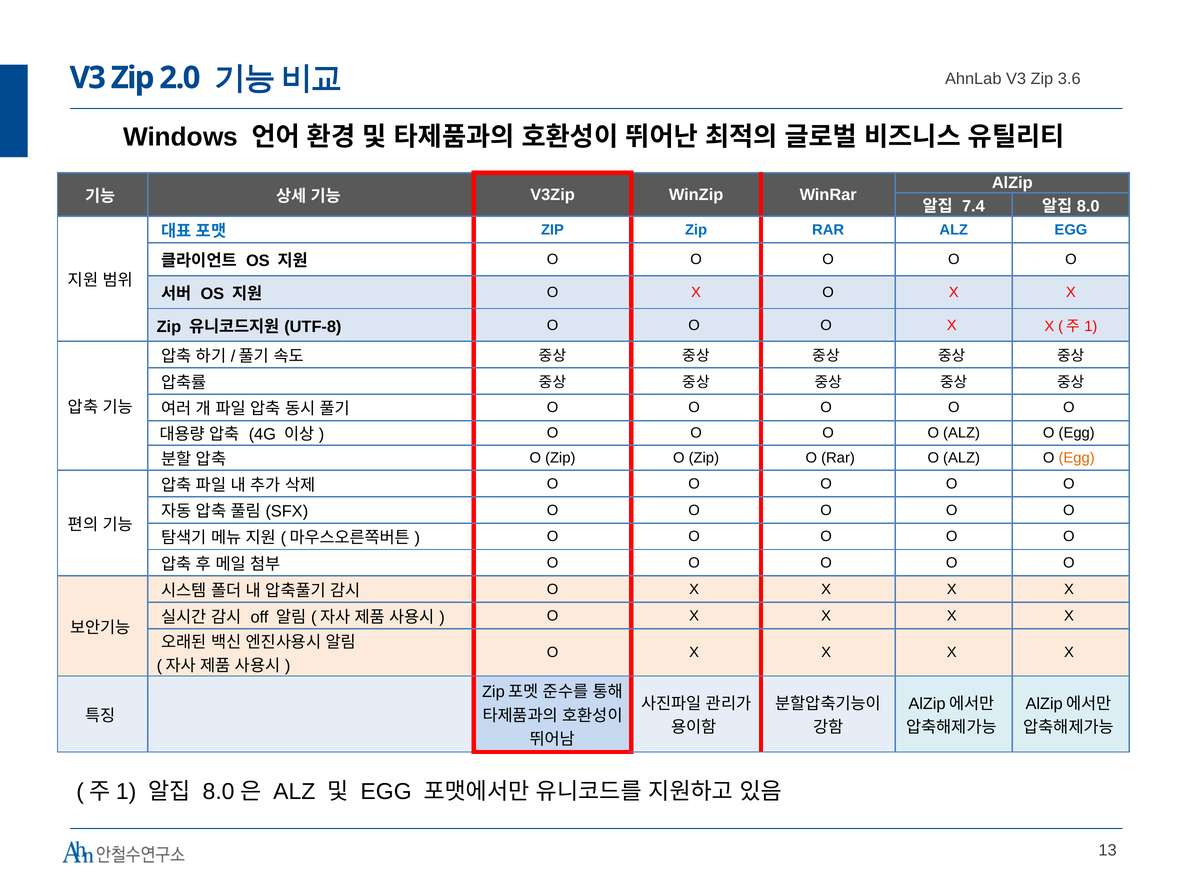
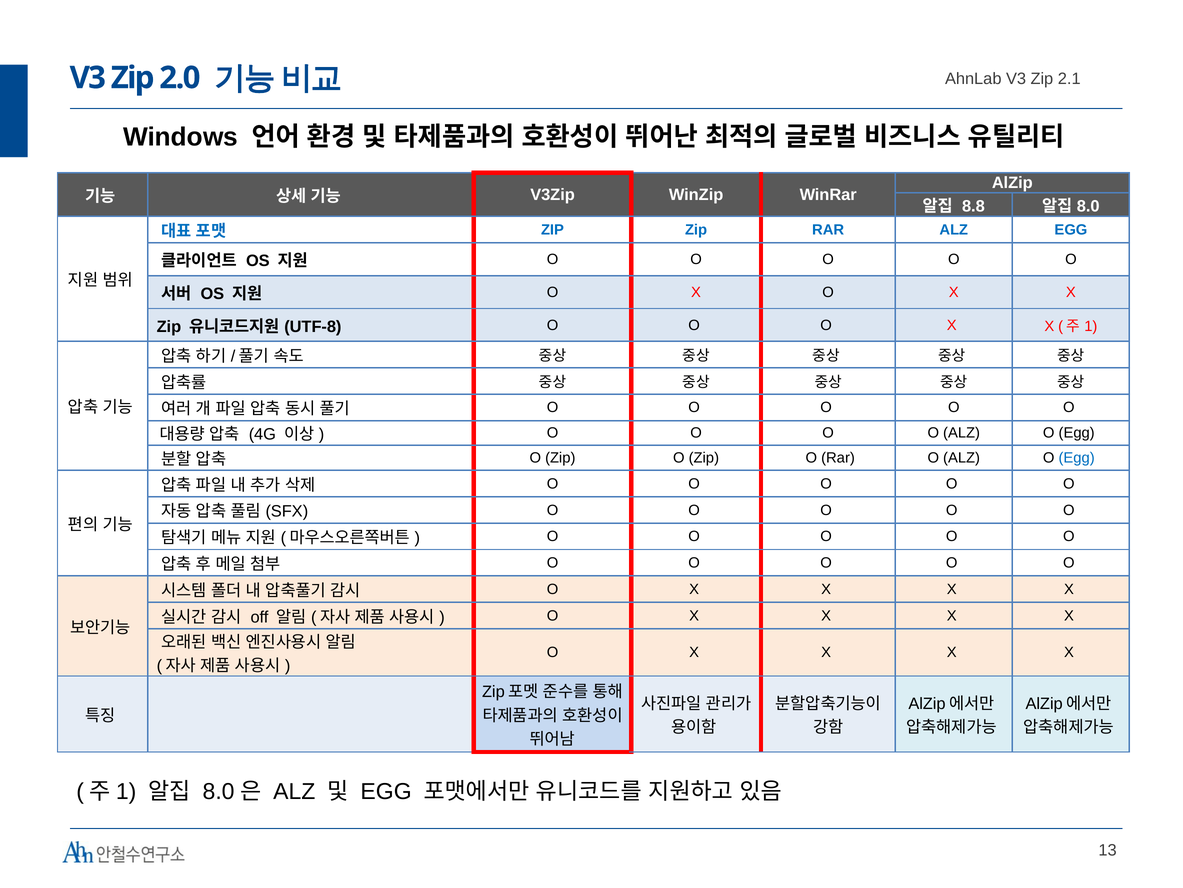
3.6: 3.6 -> 2.1 (1069, 79)
7.4: 7.4 -> 8.8 (973, 206)
Egg colour: orange -> blue (1077, 458)
